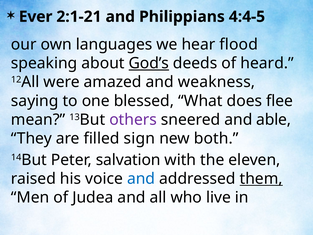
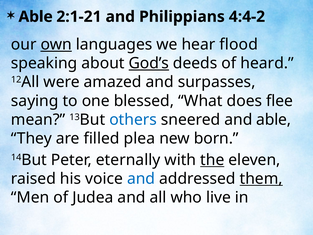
Ever: Ever -> Able (36, 17)
4:4-5: 4:4-5 -> 4:4-2 (247, 17)
own underline: none -> present (56, 44)
weakness: weakness -> surpasses (217, 82)
others colour: purple -> blue (133, 120)
sign: sign -> plea (139, 138)
both: both -> born (216, 138)
salvation: salvation -> eternally (128, 160)
the underline: none -> present (212, 160)
